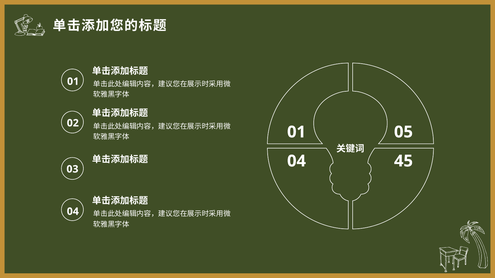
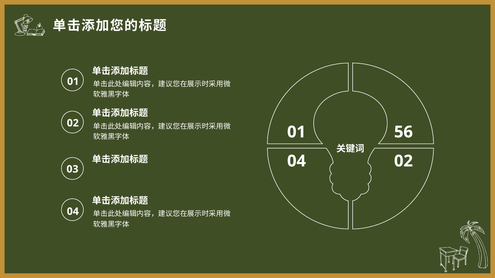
05: 05 -> 56 (403, 132)
04 45: 45 -> 02 (403, 161)
